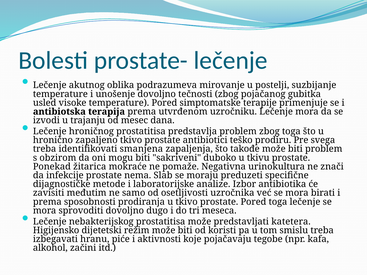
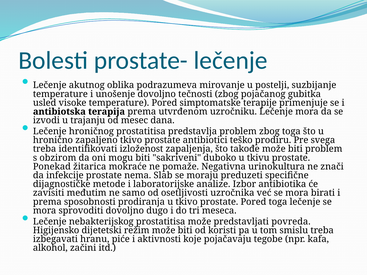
smanjena: smanjena -> izloženost (141, 149)
katetera: katetera -> povreda (291, 222)
